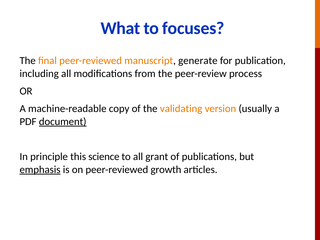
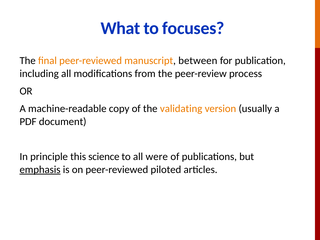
generate: generate -> between (198, 61)
document underline: present -> none (63, 122)
grant: grant -> were (157, 157)
growth: growth -> piloted (166, 170)
